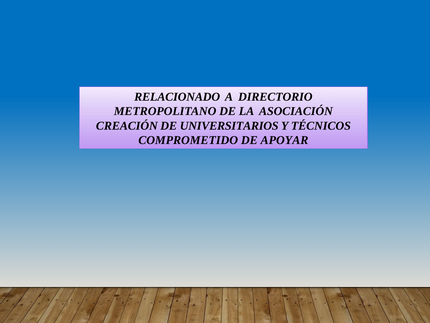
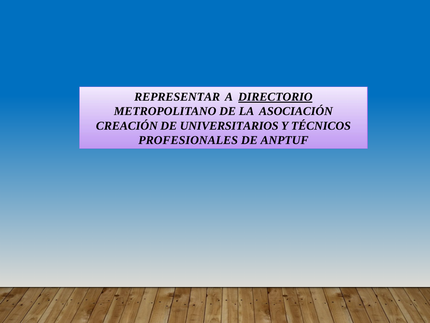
RELACIONADO: RELACIONADO -> REPRESENTAR (177, 97)
DIRECTORIO underline: none -> present (275, 97)
COMPROMETIDO: COMPROMETIDO -> PROFESIONALES (188, 140)
APOYAR: APOYAR -> ANPTUF (285, 140)
